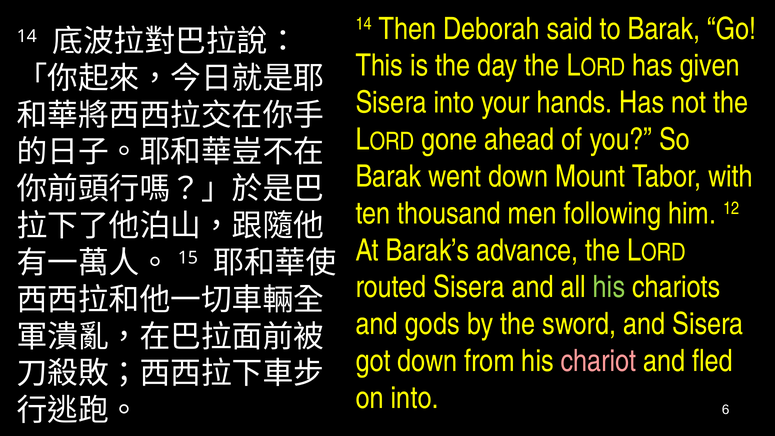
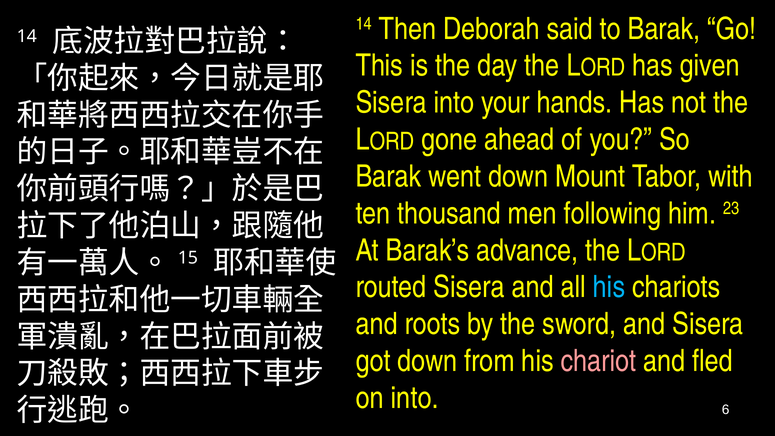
12: 12 -> 23 (731, 208)
his colour: light green -> light blue (609, 287)
gods: gods -> roots (432, 324)
